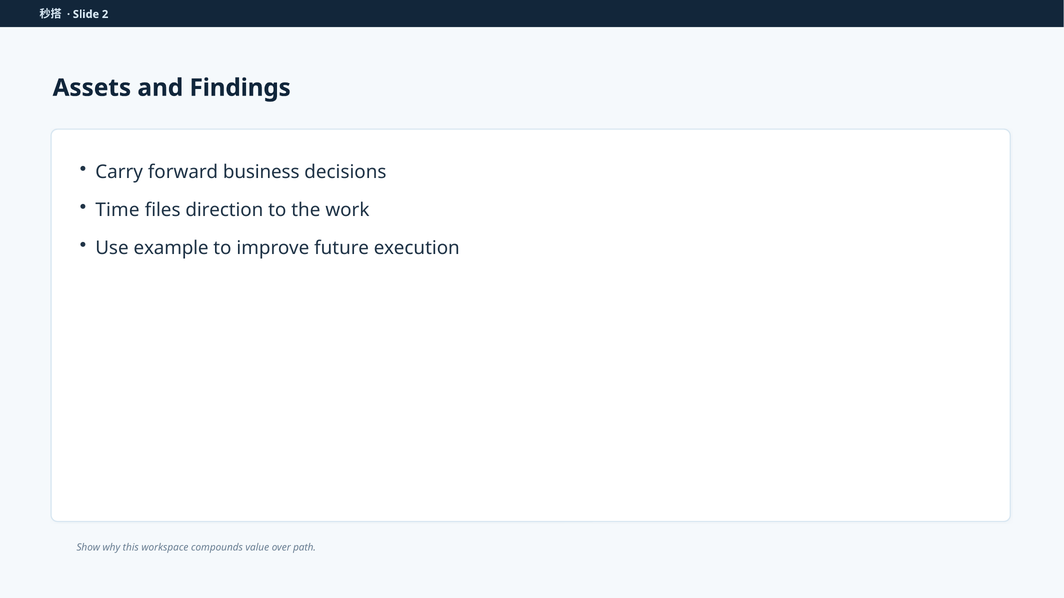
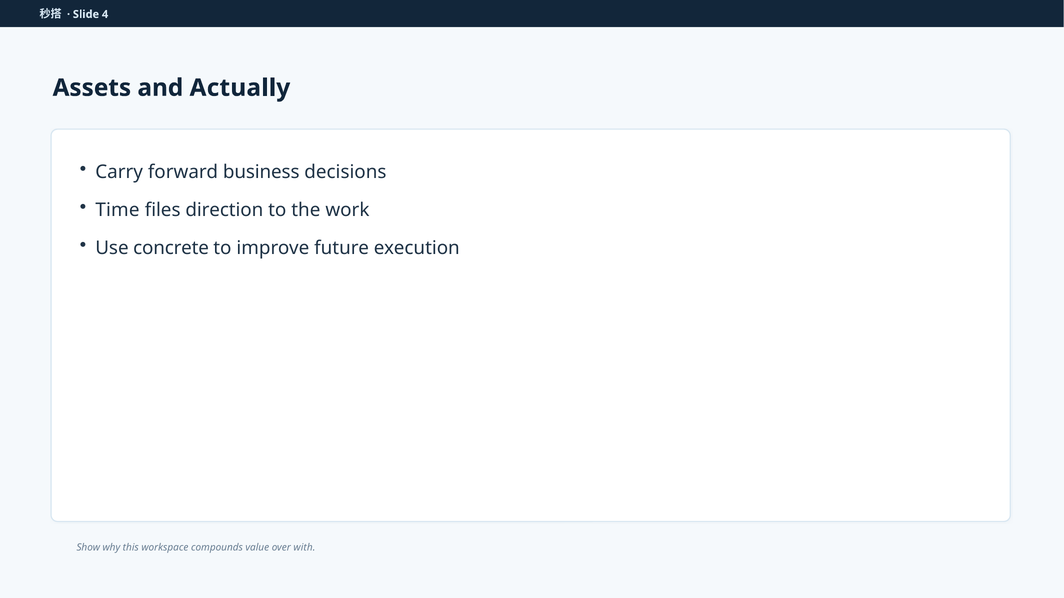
2: 2 -> 4 (105, 14)
Findings: Findings -> Actually (240, 88)
example: example -> concrete (171, 248)
path: path -> with (304, 548)
